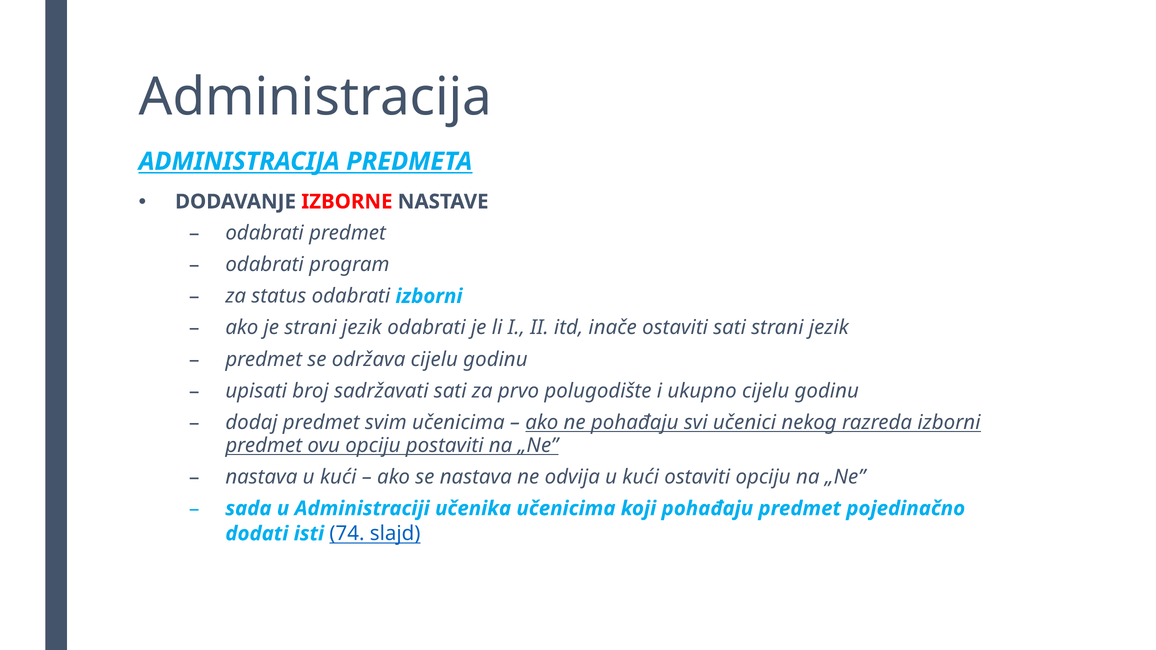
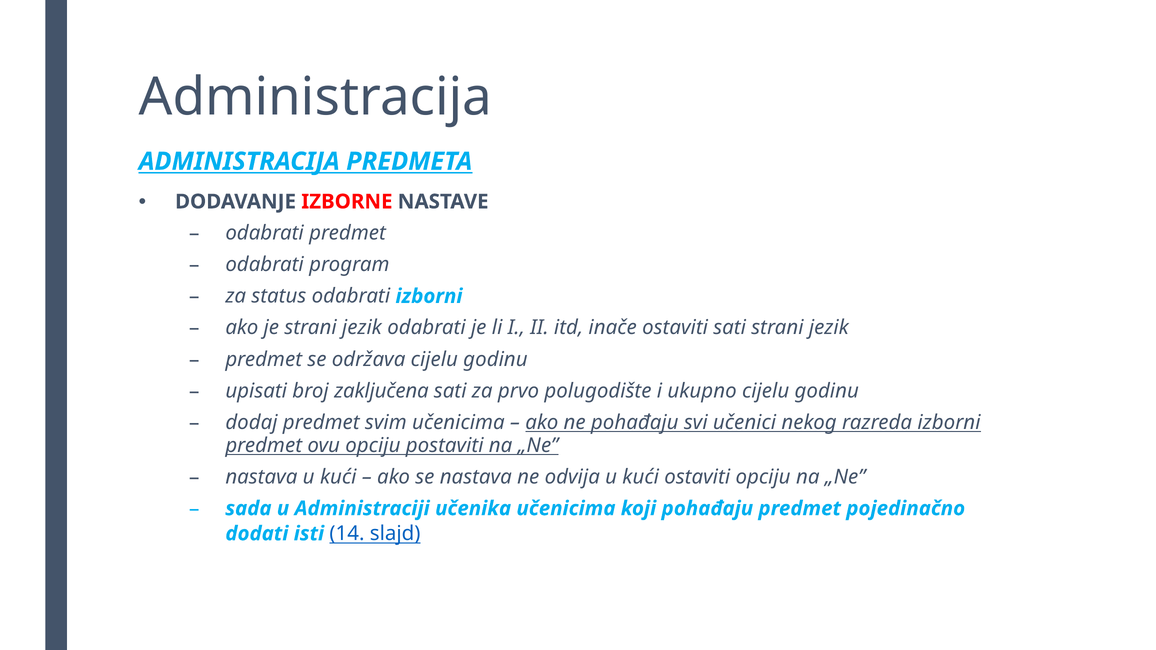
sadržavati: sadržavati -> zaključena (381, 391)
74: 74 -> 14 (347, 534)
